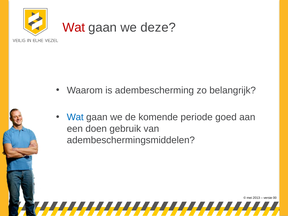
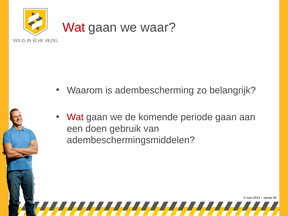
deze: deze -> waar (158, 28)
Wat colour: blue -> red (75, 117)
periode goed: goed -> gaan (226, 117)
